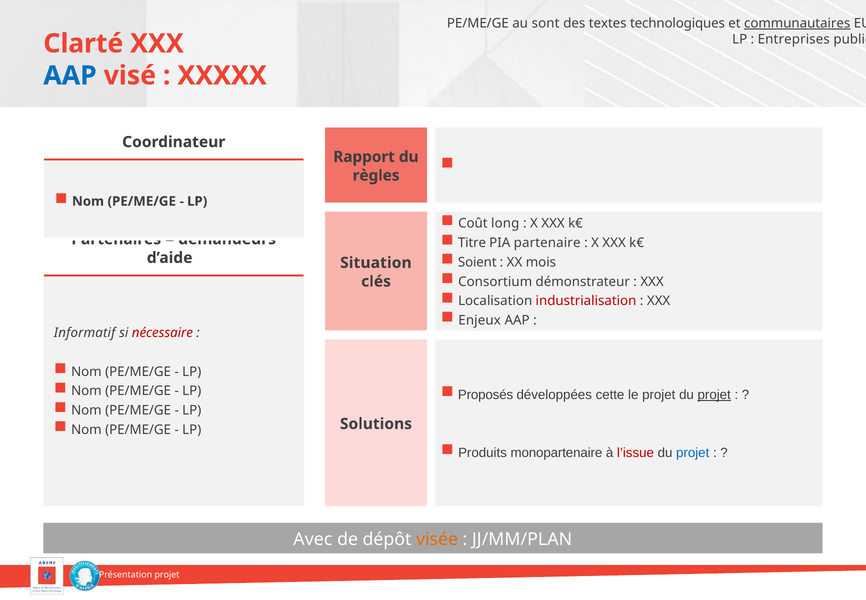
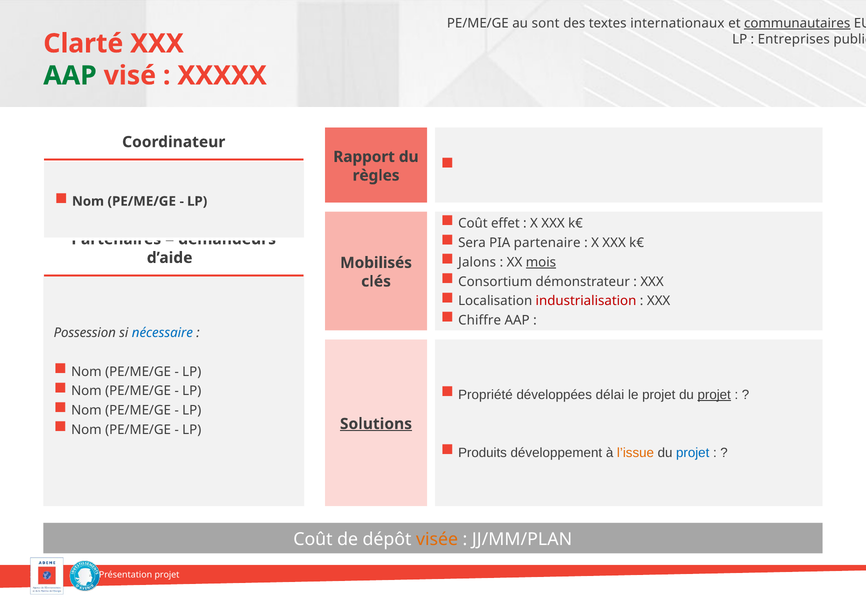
technologiques: technologiques -> internationaux (677, 23)
AAP colour: blue -> green (70, 76)
long: long -> effet (505, 223)
Titre: Titre -> Sera (472, 243)
Soient: Soient -> Jalons (477, 262)
mois underline: none -> present (541, 262)
Situation: Situation -> Mobilisés (376, 263)
Enjeux: Enjeux -> Chiffre (480, 320)
Informatif: Informatif -> Possession (85, 333)
nécessaire colour: red -> blue (162, 333)
Proposés: Proposés -> Propriété (485, 394)
cette: cette -> délai (610, 394)
Solutions underline: none -> present (376, 424)
monopartenaire: monopartenaire -> développement (556, 452)
l’issue colour: red -> orange (635, 452)
Avec: Avec -> Coût (313, 539)
